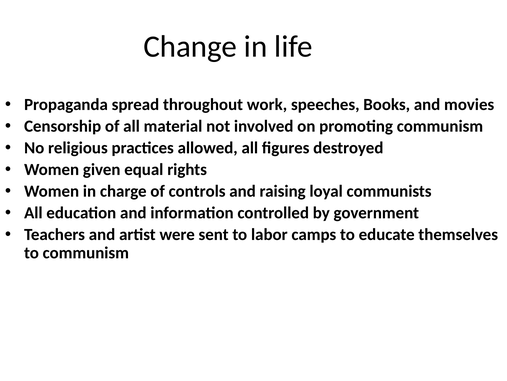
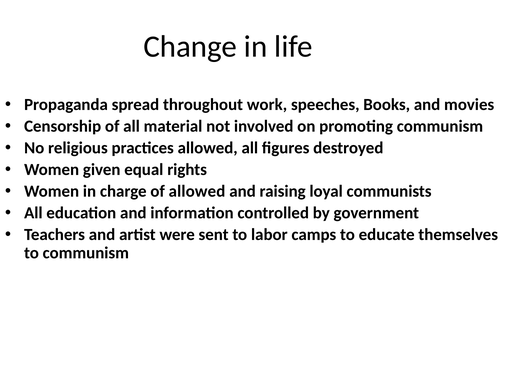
of controls: controls -> allowed (197, 191)
